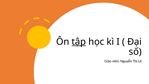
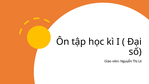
tập underline: present -> none (79, 42)
